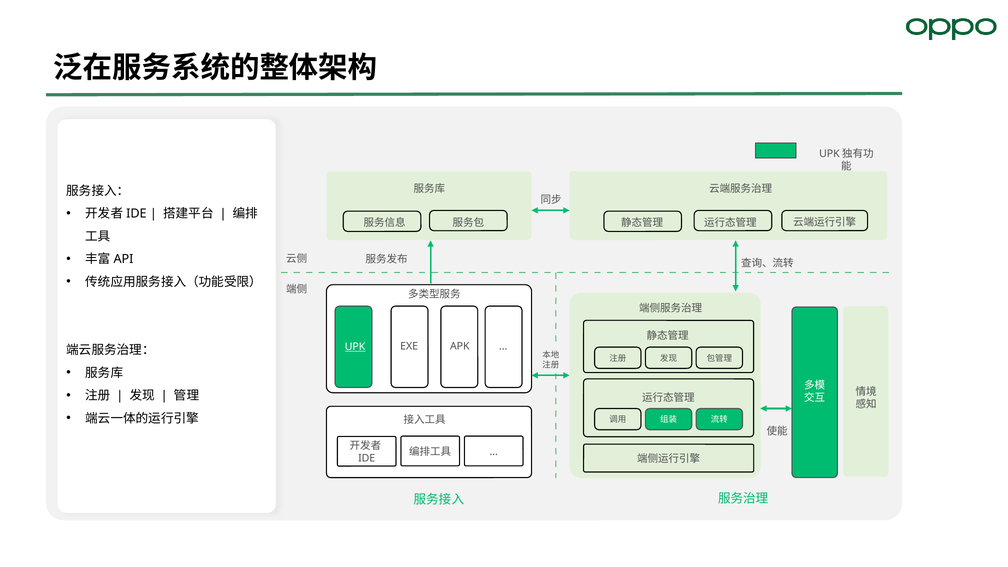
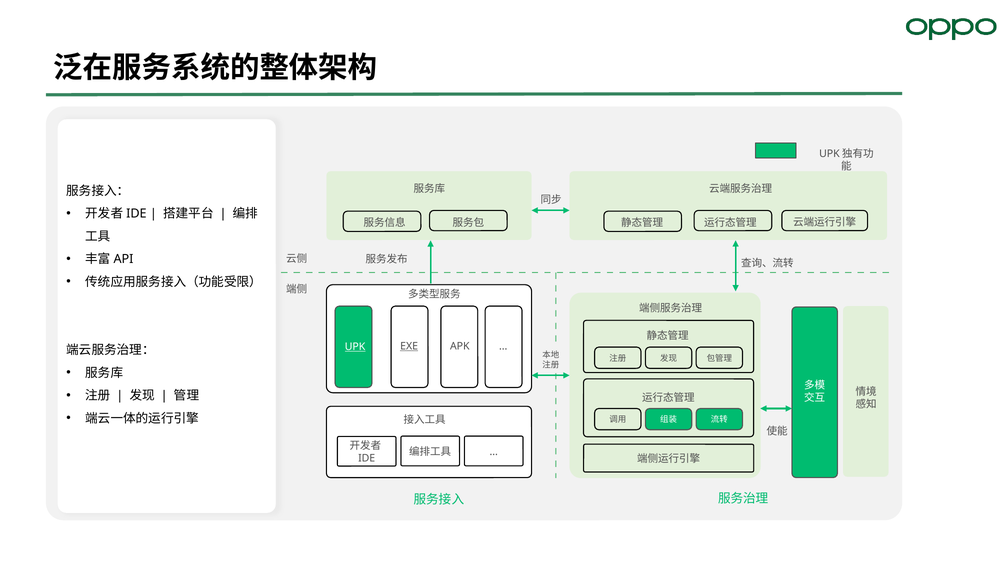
EXE underline: none -> present (409, 346)
